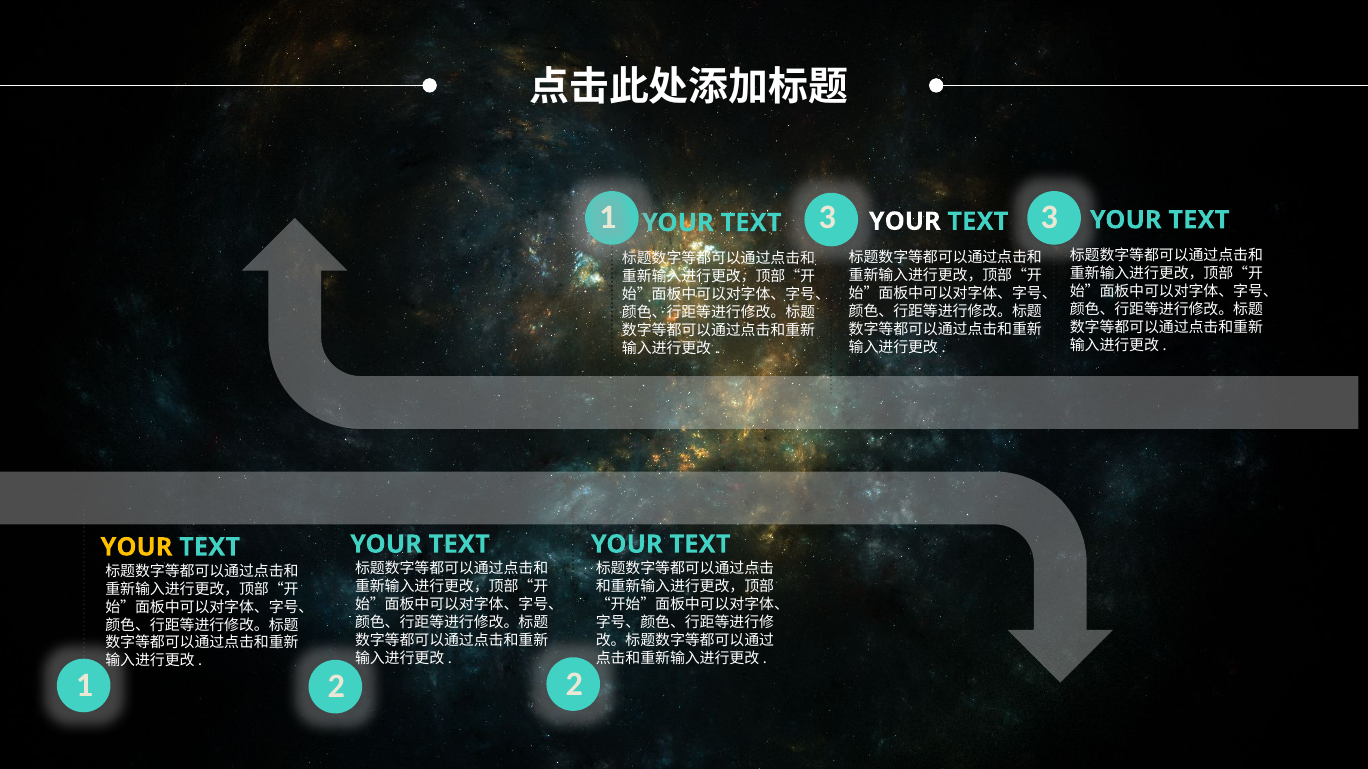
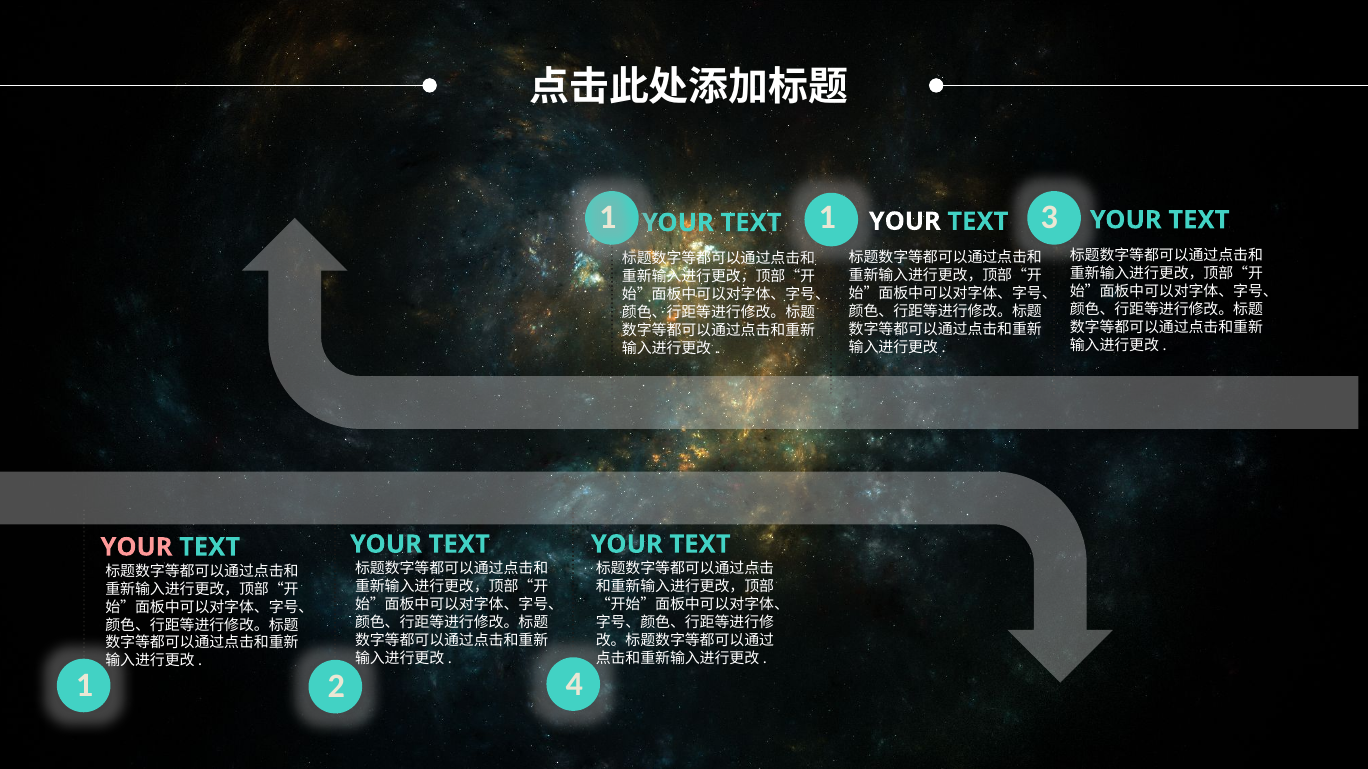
1 3: 3 -> 1 (827, 218)
YOUR colour: yellow -> pink (136, 547)
2 2: 2 -> 4 (574, 684)
